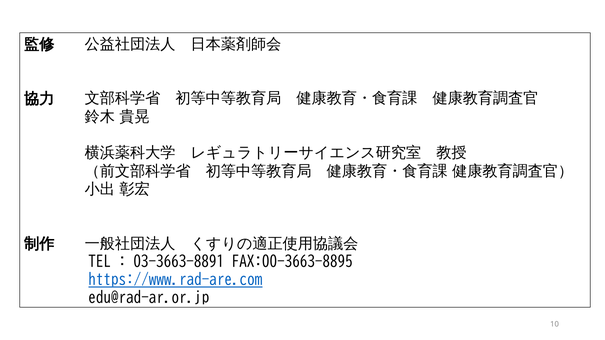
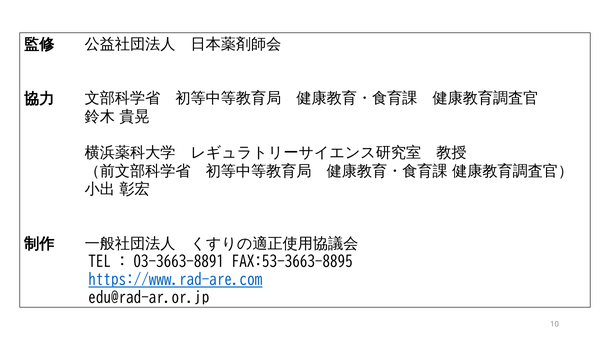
FAX:00-3663-8895: FAX:00-3663-8895 -> FAX:53-3663-8895 (292, 262)
